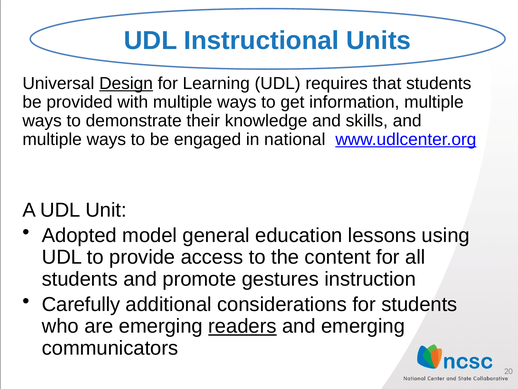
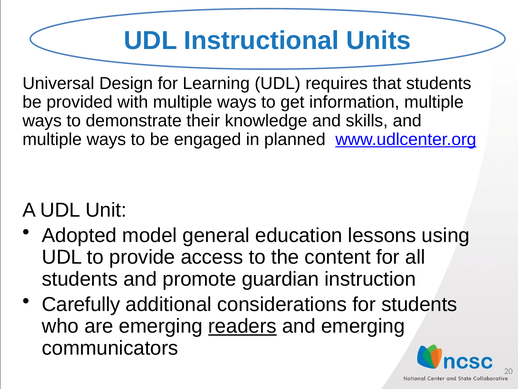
Design underline: present -> none (126, 83)
national: national -> planned (295, 139)
gestures: gestures -> guardian (280, 279)
